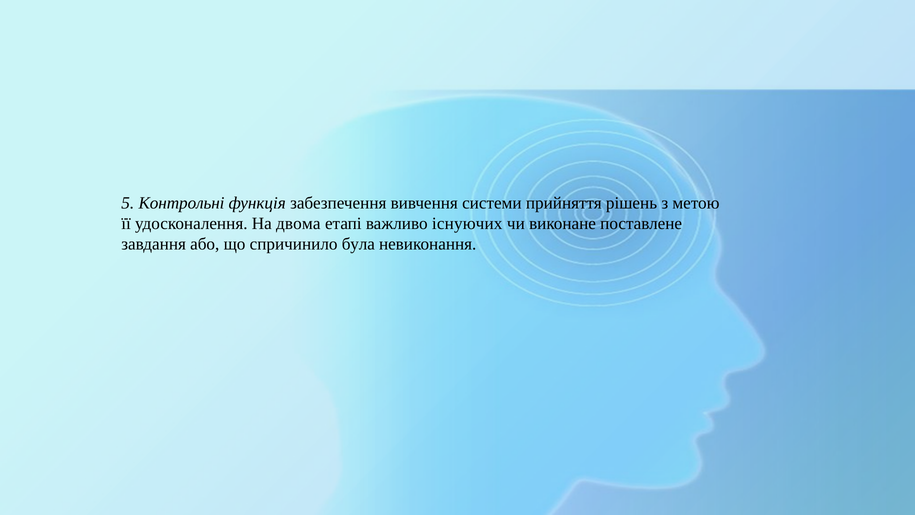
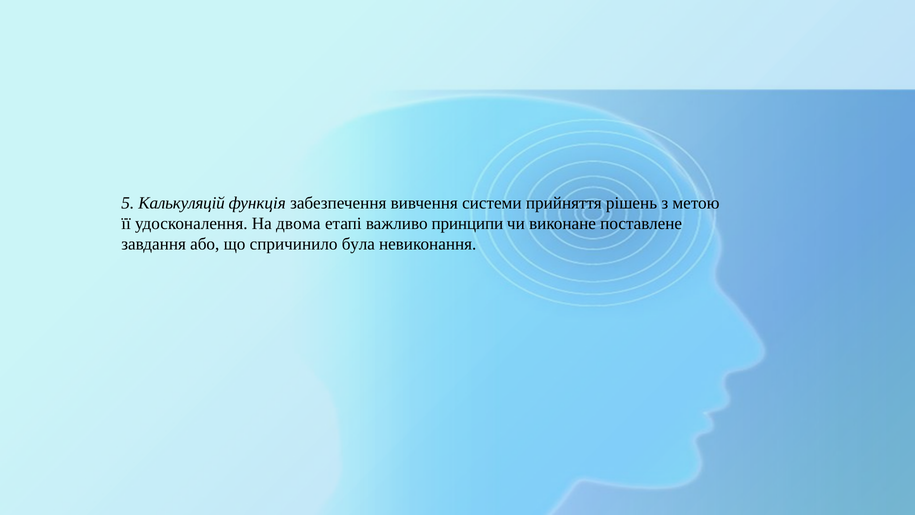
Контрольні: Контрольні -> Калькуляцій (182, 203)
існуючих: існуючих -> принципи (467, 223)
